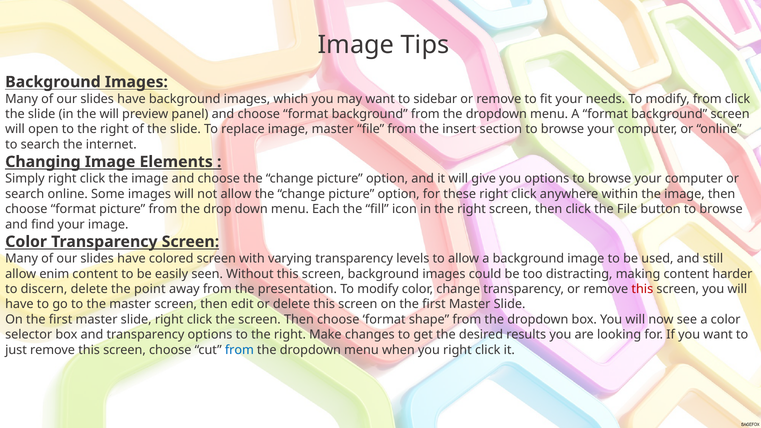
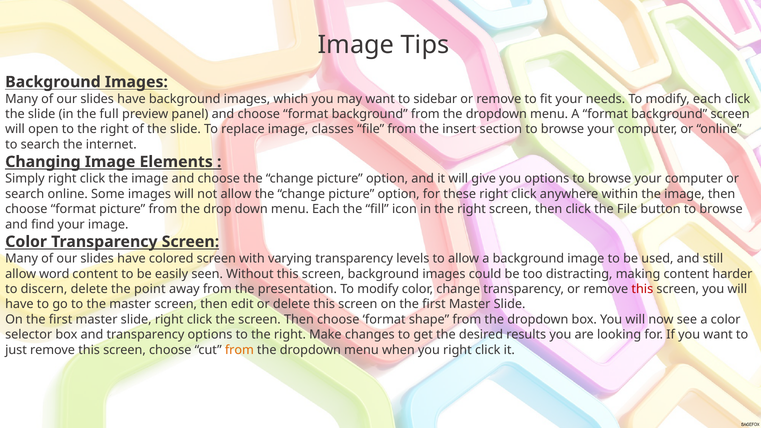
modify from: from -> each (707, 99)
the will: will -> full (109, 114)
image master: master -> classes (333, 129)
enim: enim -> word (54, 274)
from colour: blue -> orange (239, 350)
